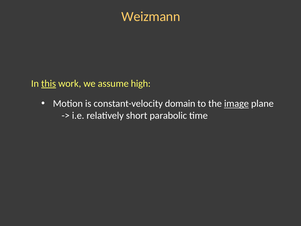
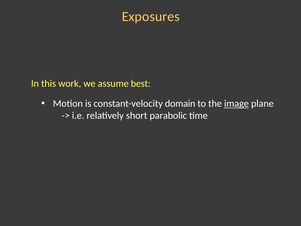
Weizmann: Weizmann -> Exposures (151, 17)
this underline: present -> none (49, 83)
high: high -> best (141, 83)
